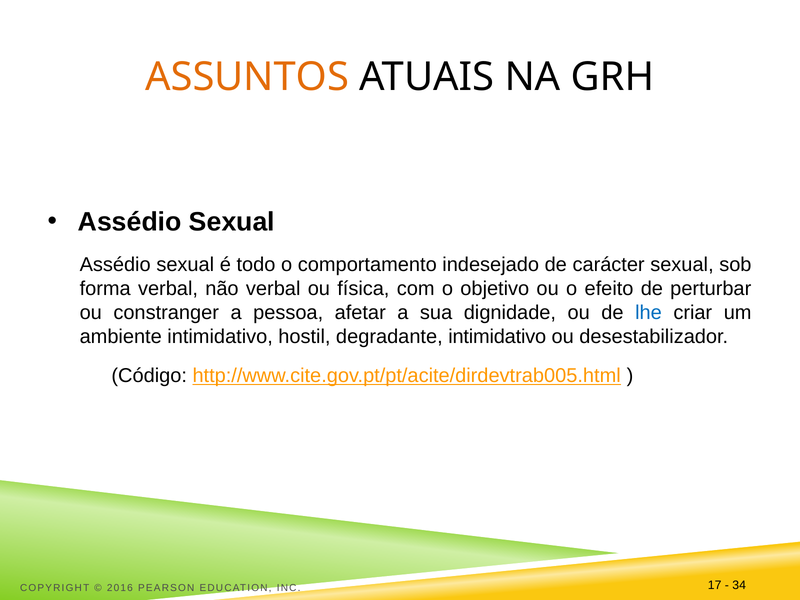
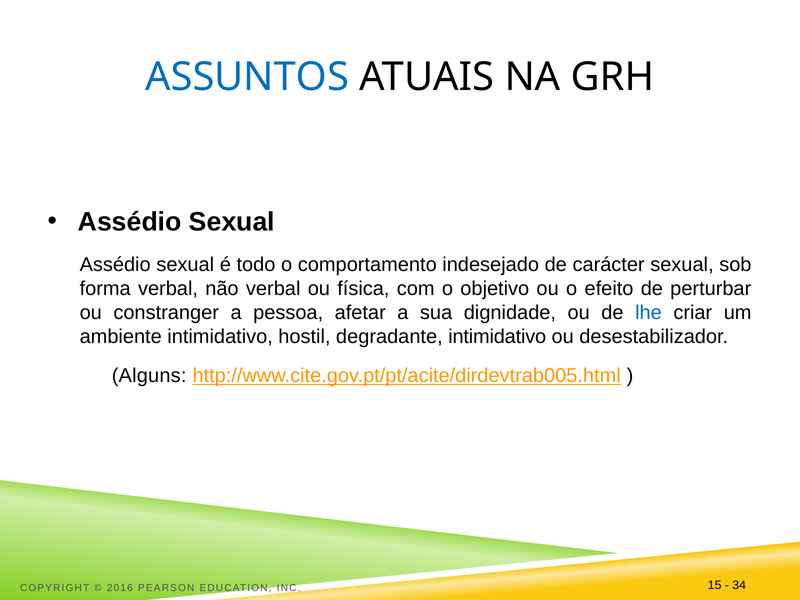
ASSUNTOS colour: orange -> blue (247, 77)
Código: Código -> Alguns (149, 376)
17: 17 -> 15 (715, 585)
